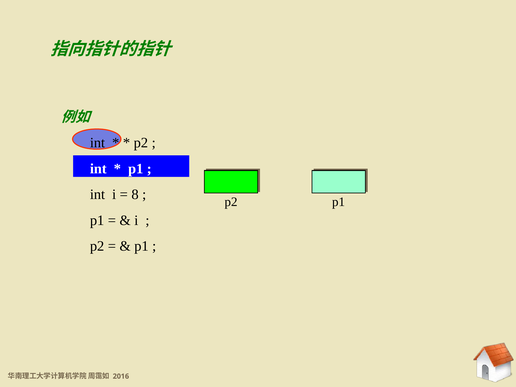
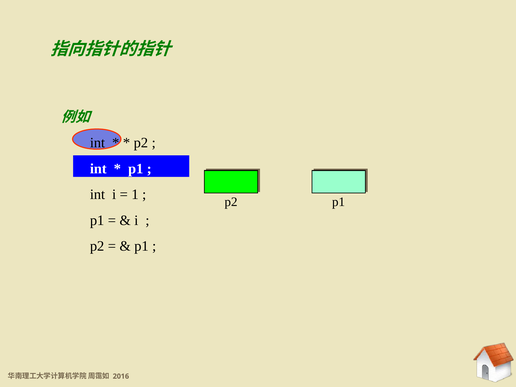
8: 8 -> 1 (135, 194)
